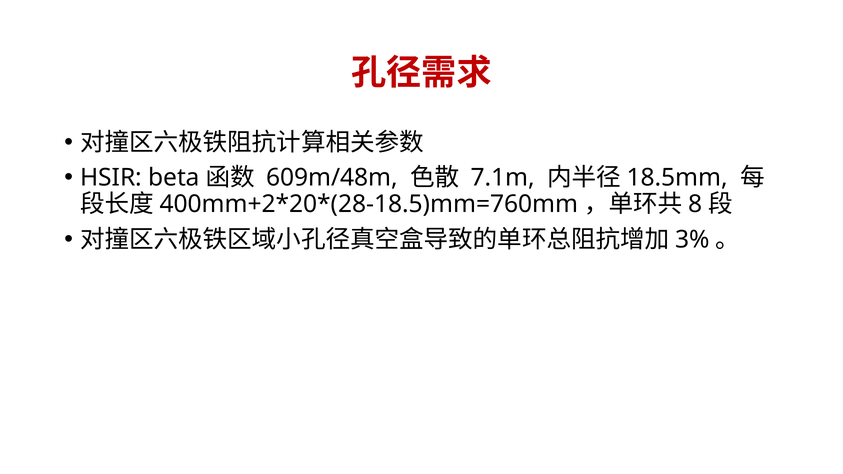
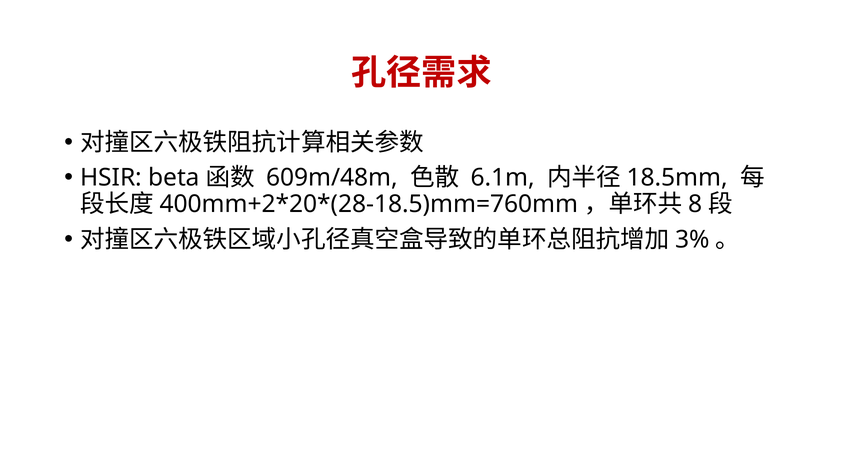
7.1m: 7.1m -> 6.1m (503, 178)
